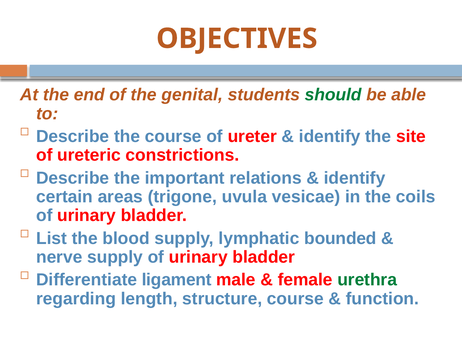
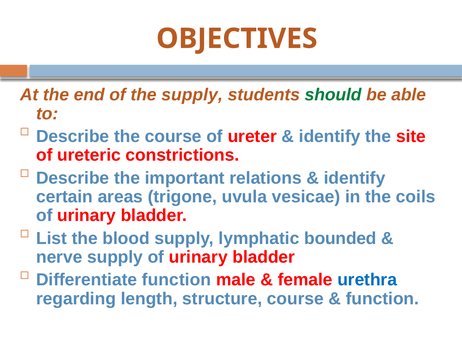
the genital: genital -> supply (192, 95)
Differentiate ligament: ligament -> function (177, 280)
urethra colour: green -> blue (367, 280)
